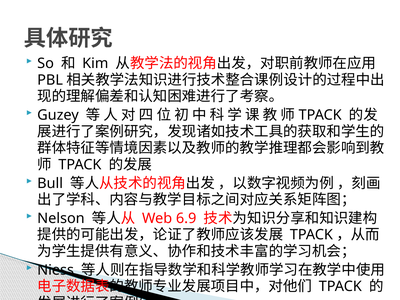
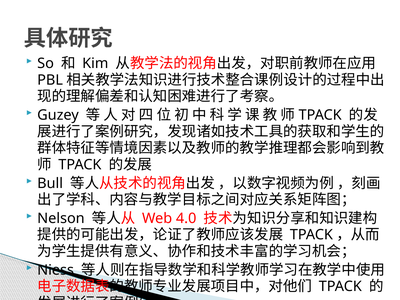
6.9: 6.9 -> 4.0 (186, 218)
